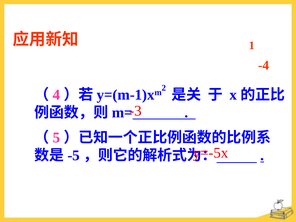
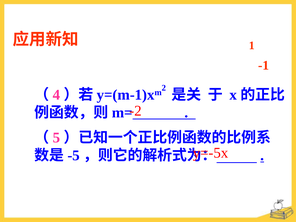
-4: -4 -> -1 (264, 65)
-3: -3 -> -2 (136, 111)
